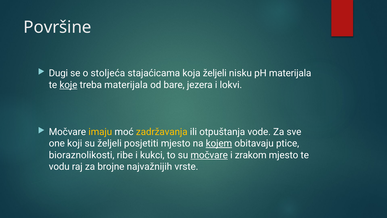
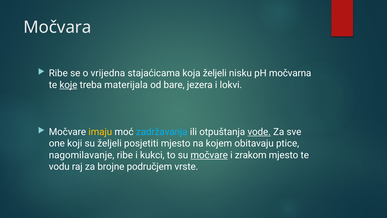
Površine: Površine -> Močvara (57, 27)
Dugi: Dugi -> Ribe (58, 73)
stoljeća: stoljeća -> vrijedna (108, 73)
pH materijala: materijala -> močvarna (290, 73)
zadržavanja colour: yellow -> light blue (162, 132)
vode underline: none -> present (259, 132)
kojem underline: present -> none (219, 143)
bioraznolikosti: bioraznolikosti -> nagomilavanje (82, 155)
najvažnijih: najvažnijih -> područjem (149, 166)
